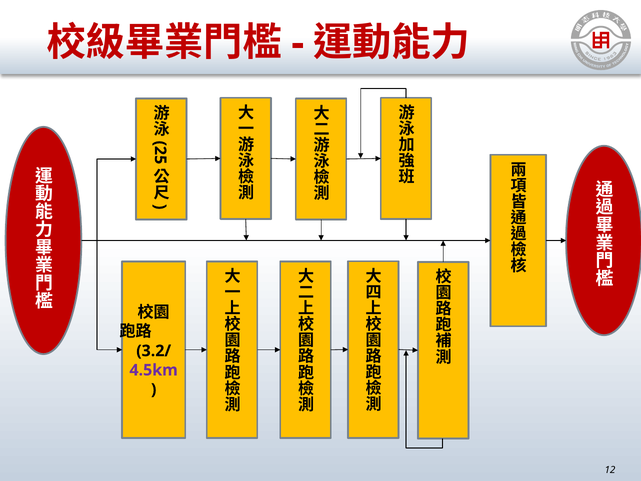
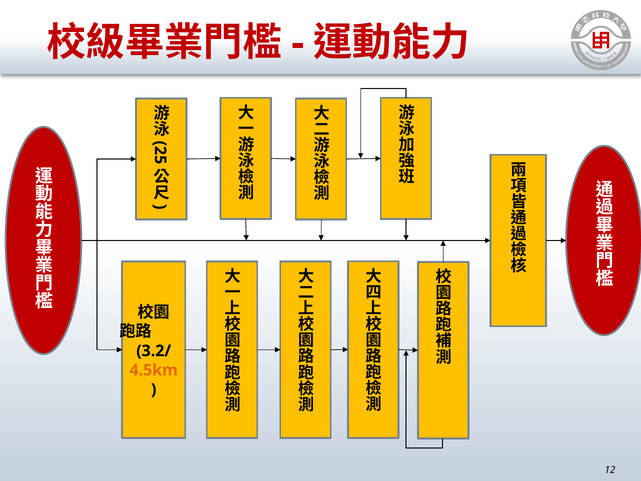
4.5km colour: purple -> orange (154, 370)
